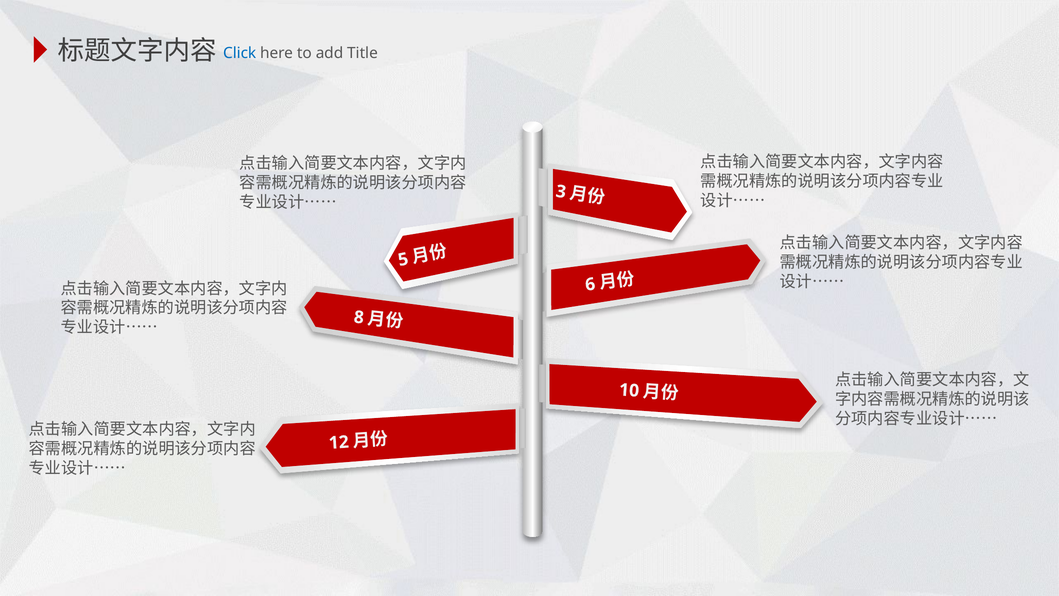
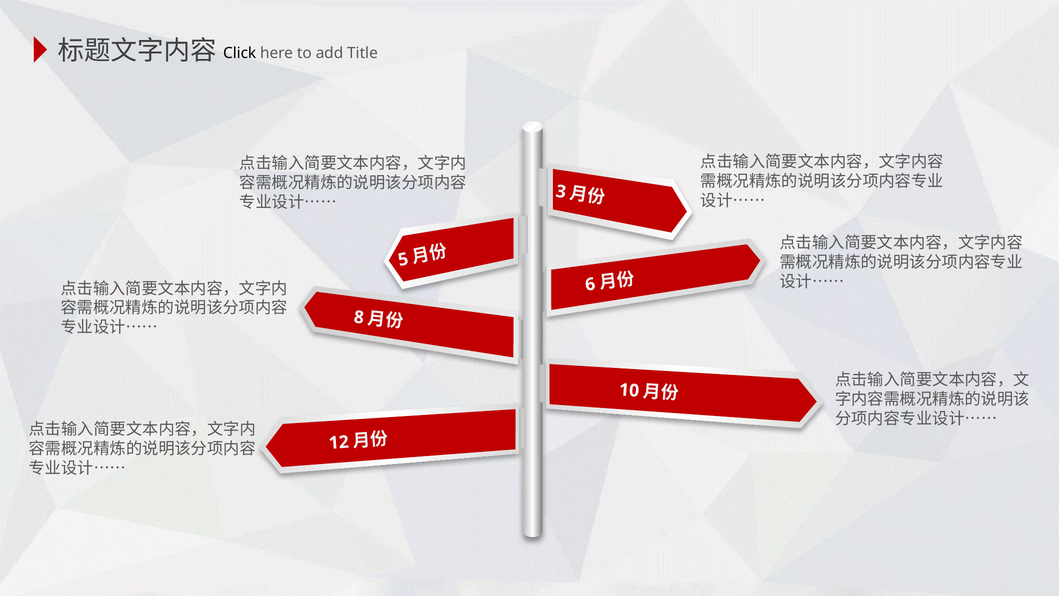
Click colour: blue -> black (240, 53)
